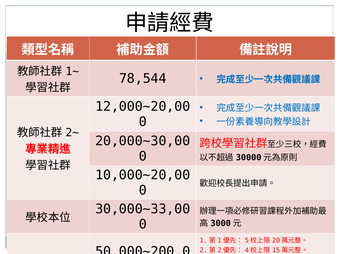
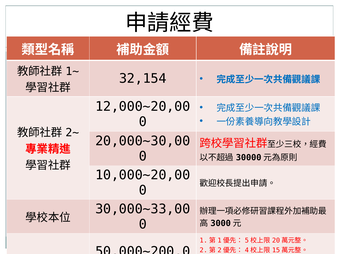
78,544: 78,544 -> 32,154 (143, 79)
